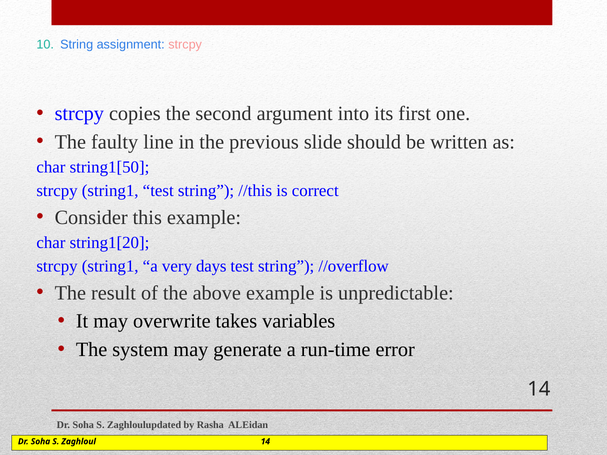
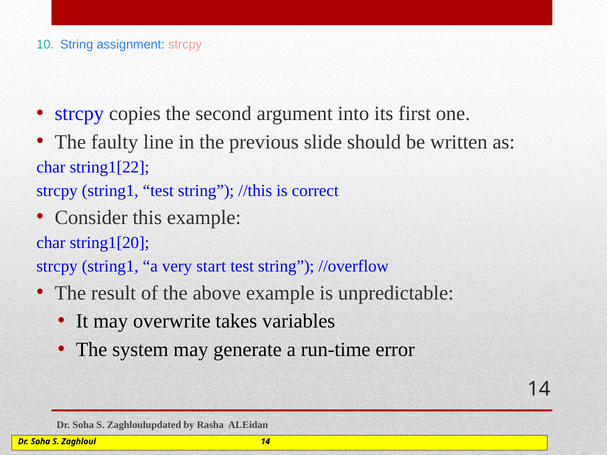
string1[50: string1[50 -> string1[22 (110, 167)
days: days -> start (211, 267)
